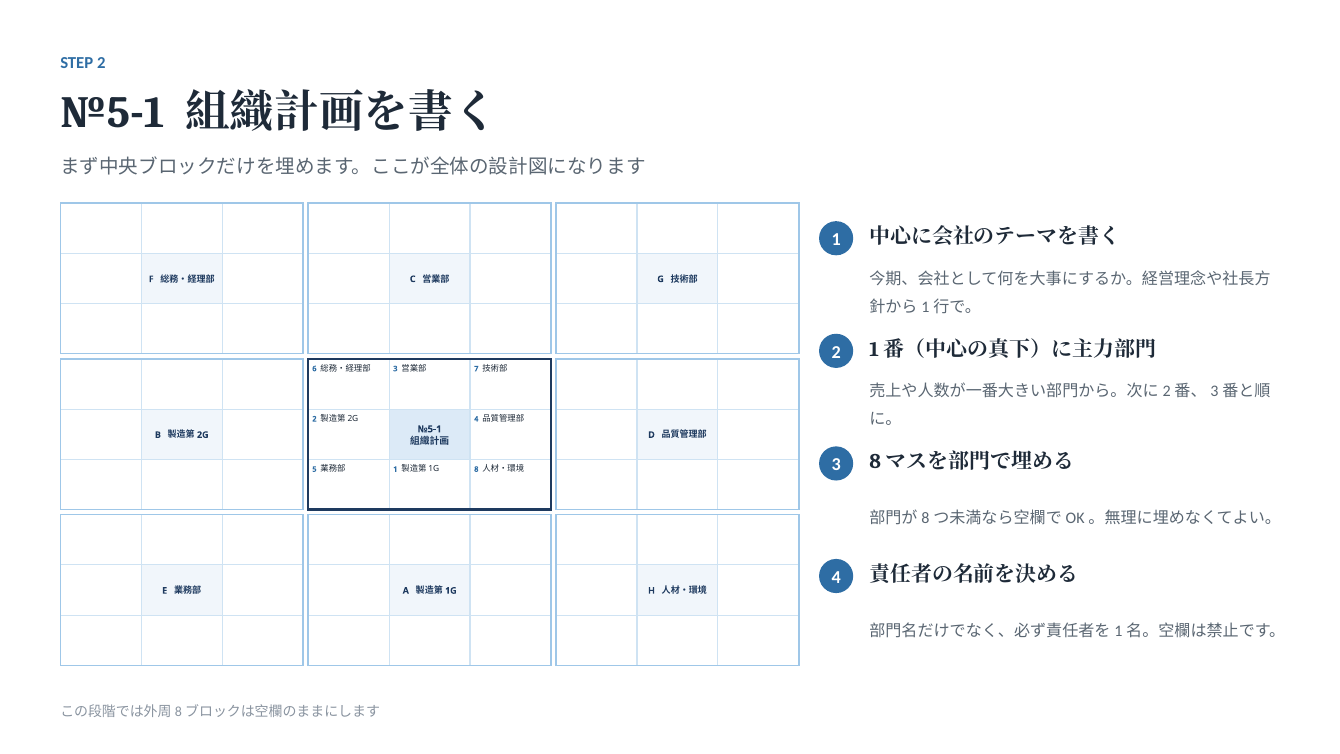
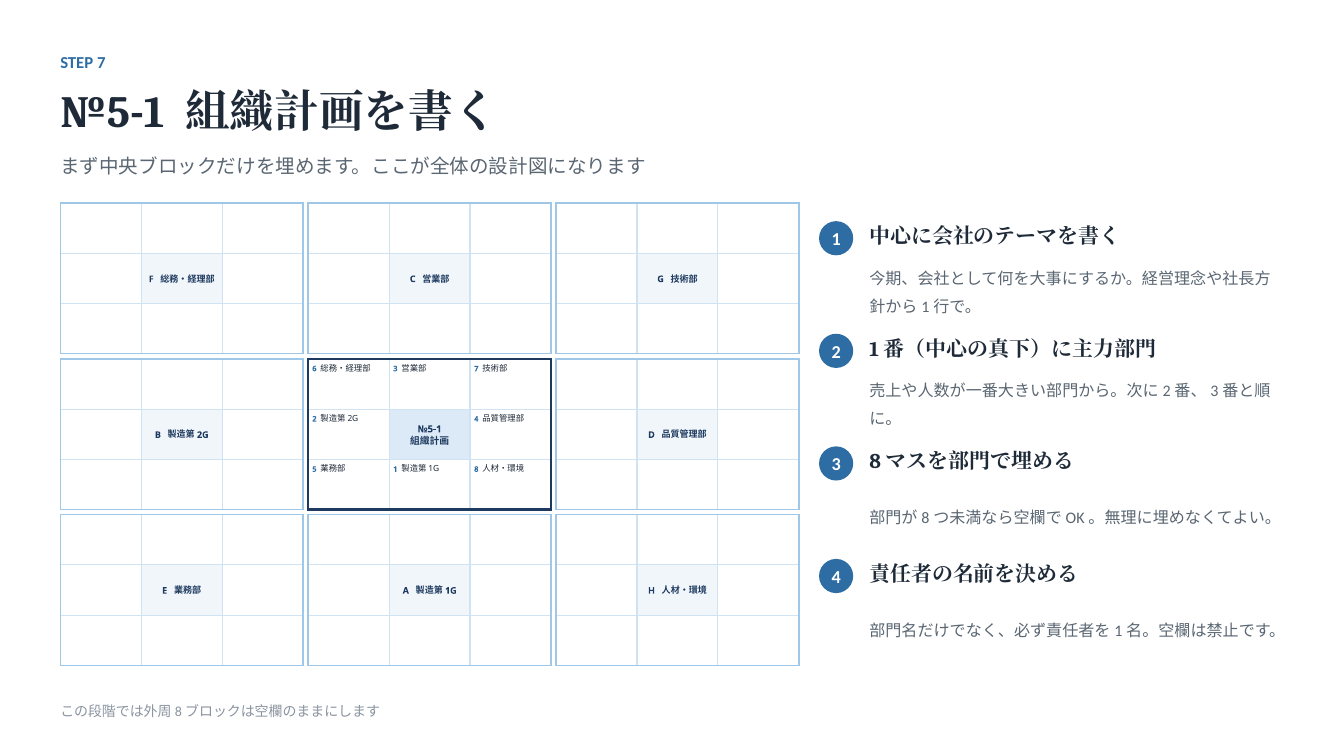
STEP 2: 2 -> 7 (101, 63)
